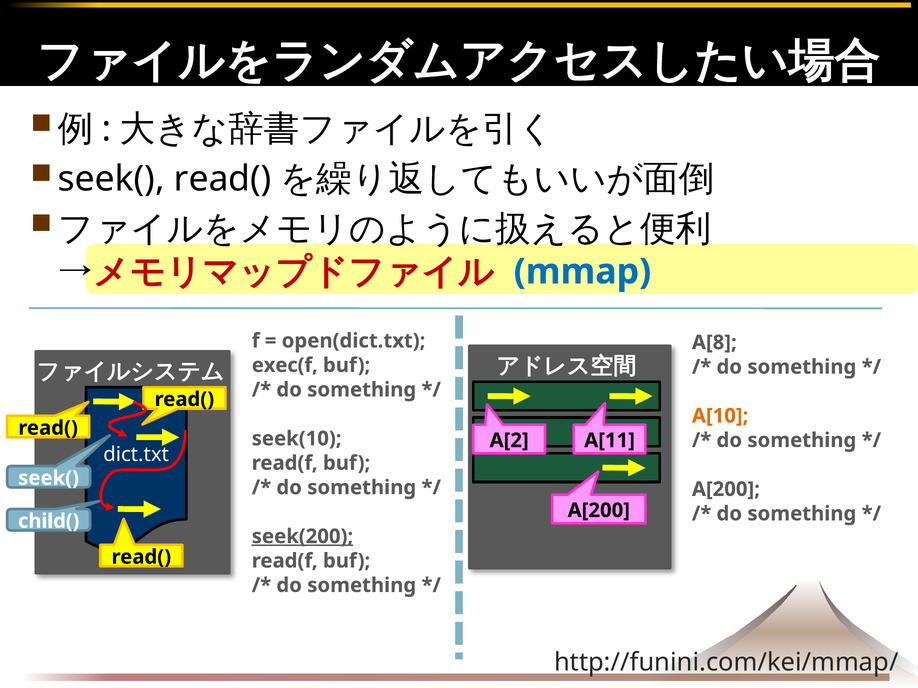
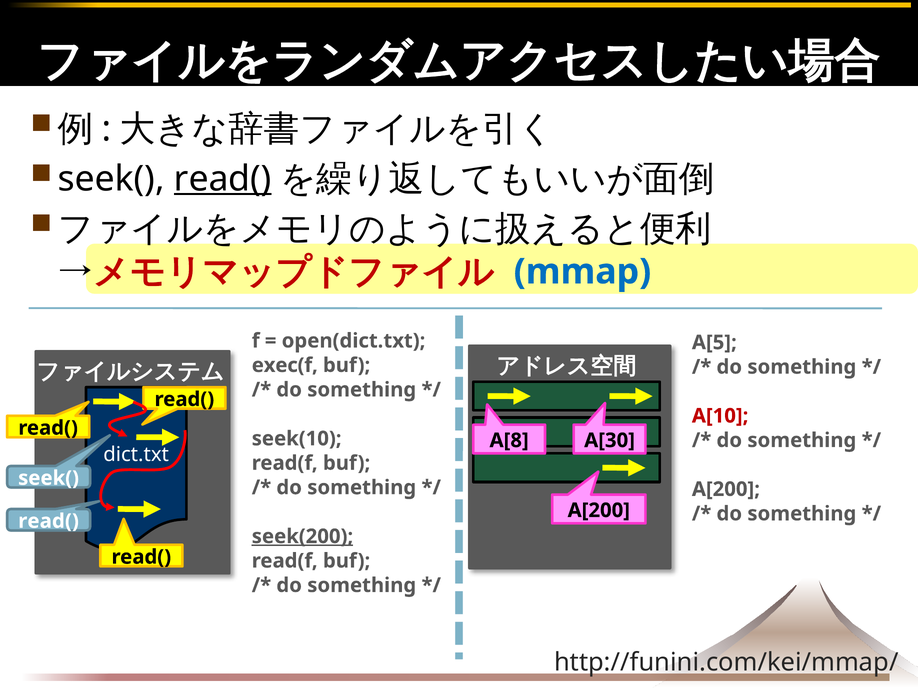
read( underline: none -> present (223, 179)
A[8: A[8 -> A[5 (714, 343)
A[10 colour: orange -> red (720, 416)
A[2: A[2 -> A[8 (509, 441)
A[11: A[11 -> A[30 (610, 441)
child(: child( -> read( (49, 522)
